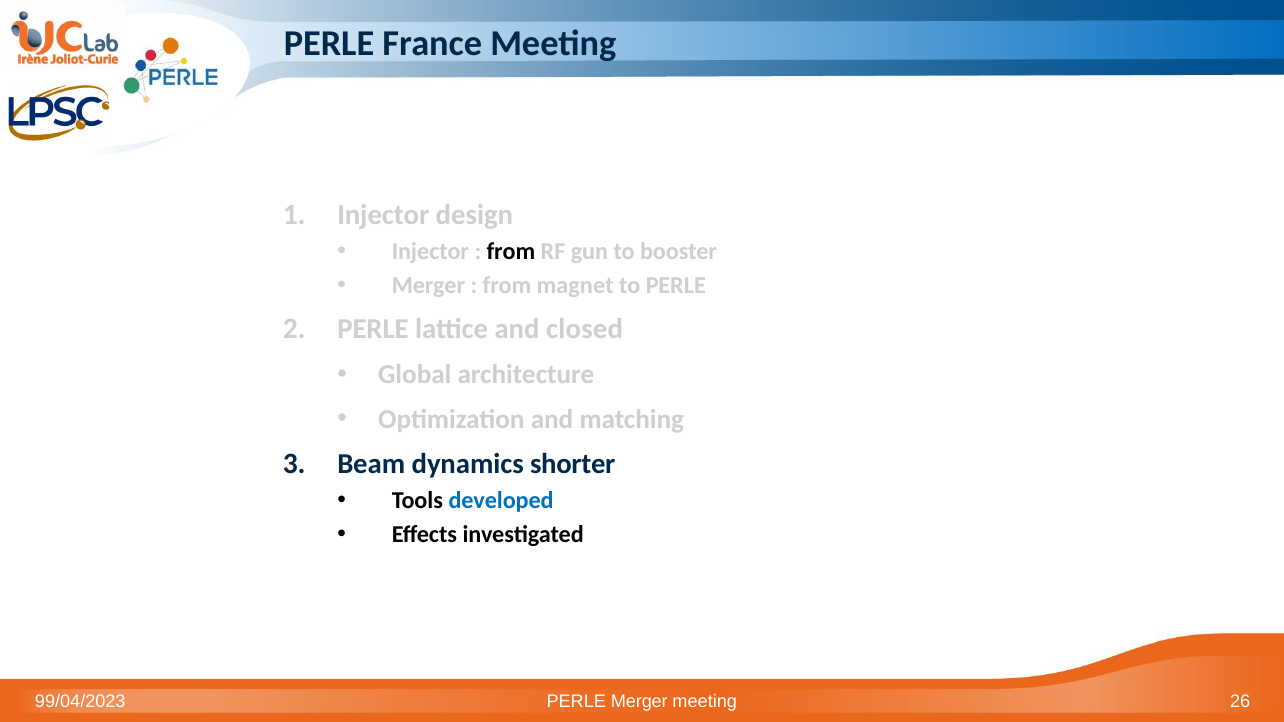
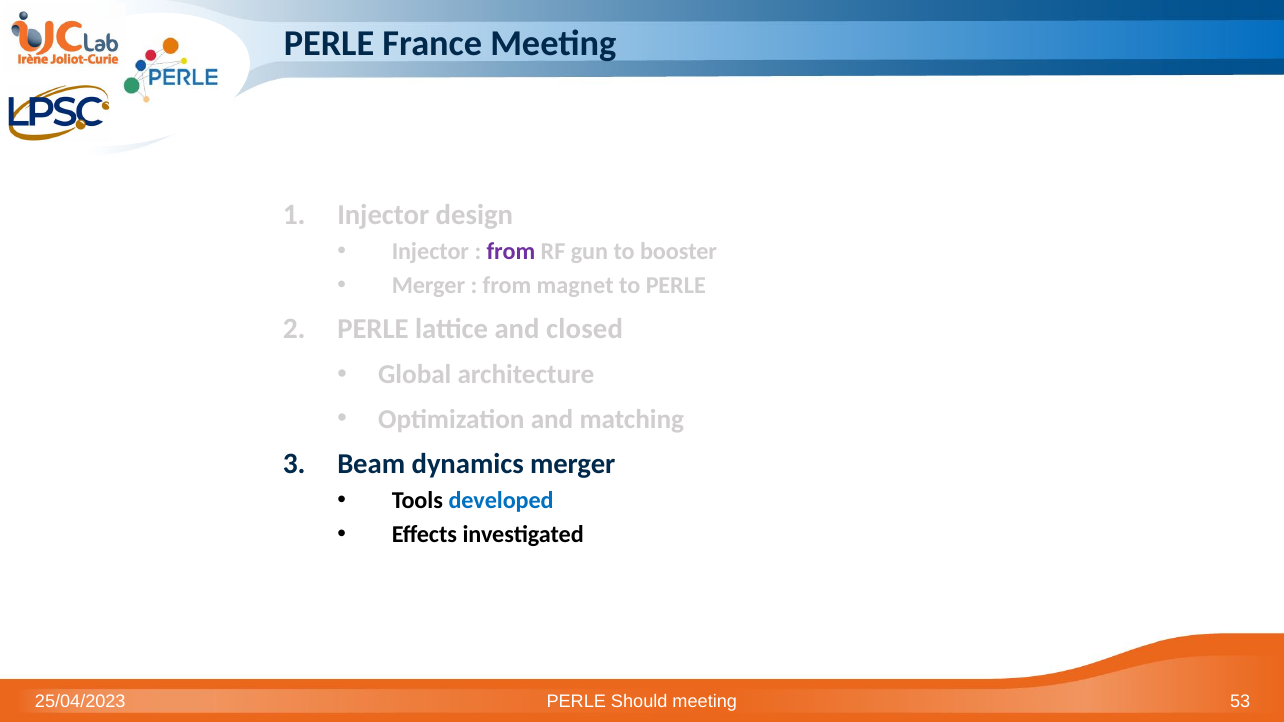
from colour: black -> purple (511, 252)
dynamics shorter: shorter -> merger (573, 465)
99/04/2023: 99/04/2023 -> 25/04/2023 (80, 702)
PERLE Merger: Merger -> Should (639, 702)
26: 26 -> 53 (1240, 702)
